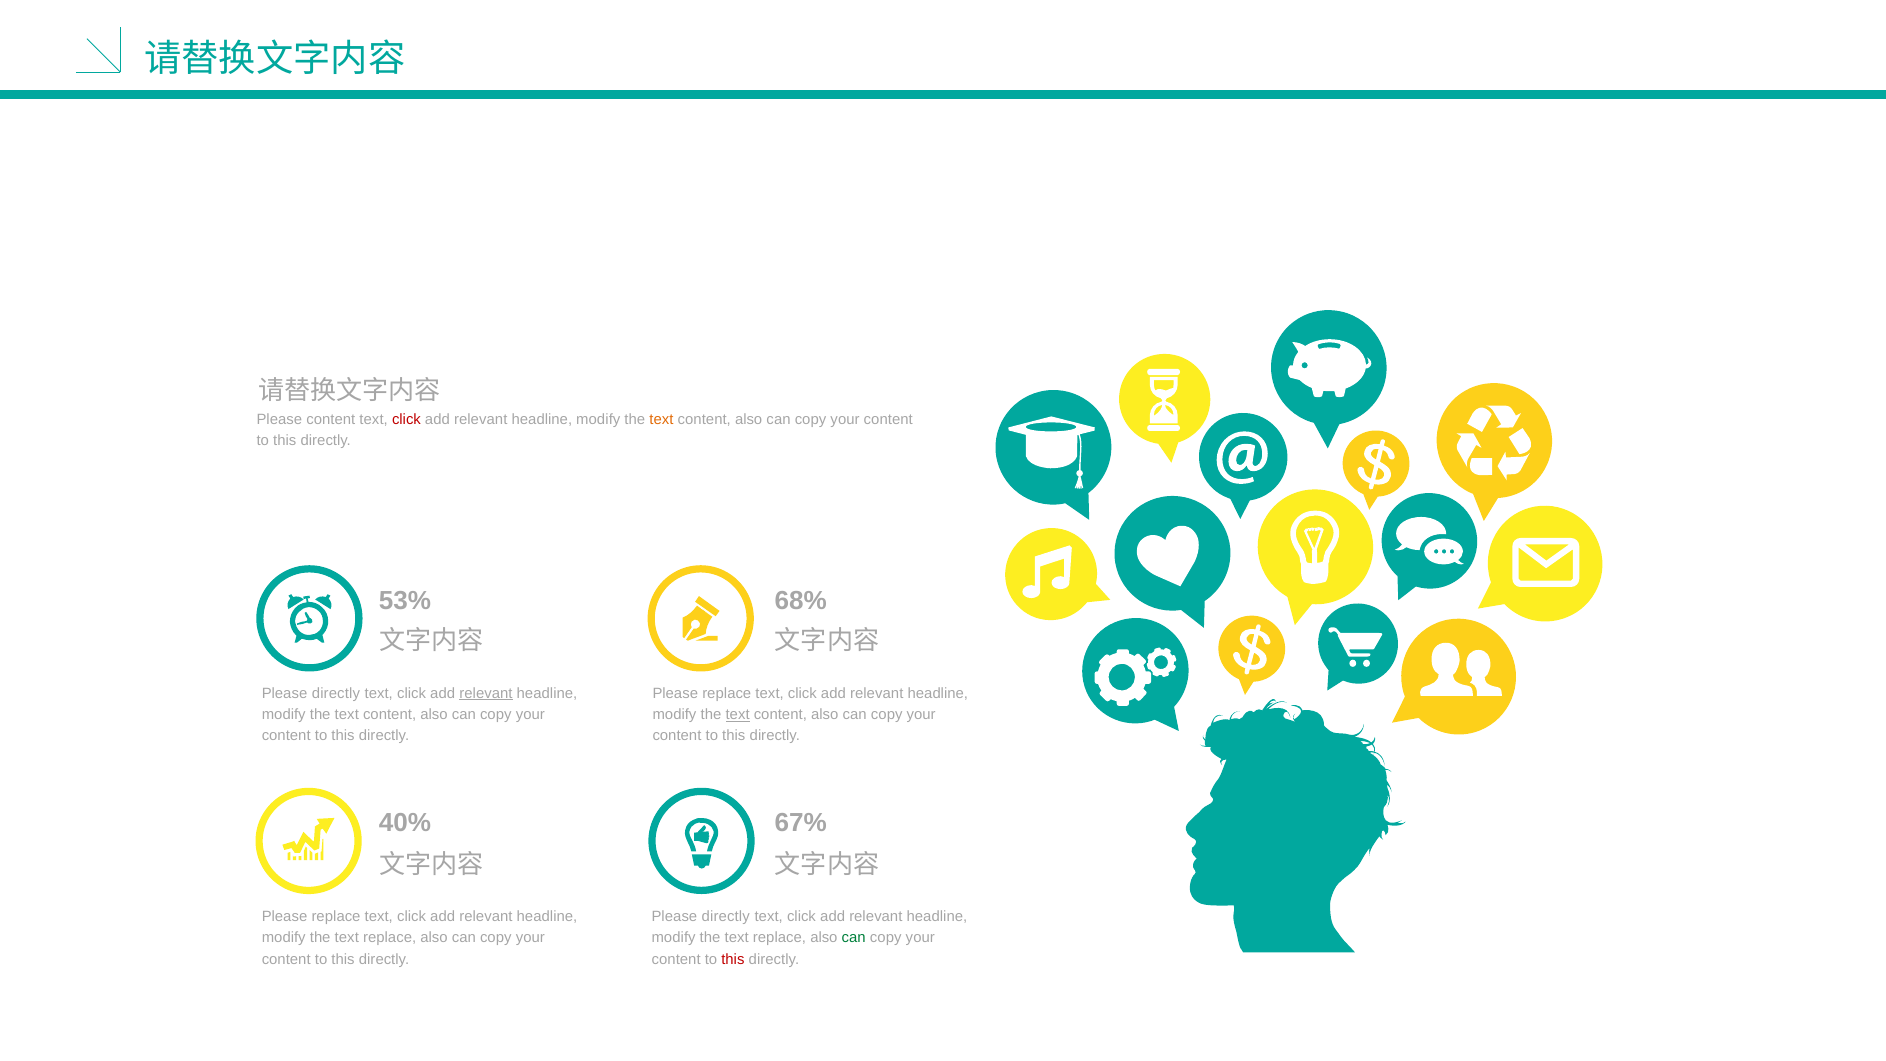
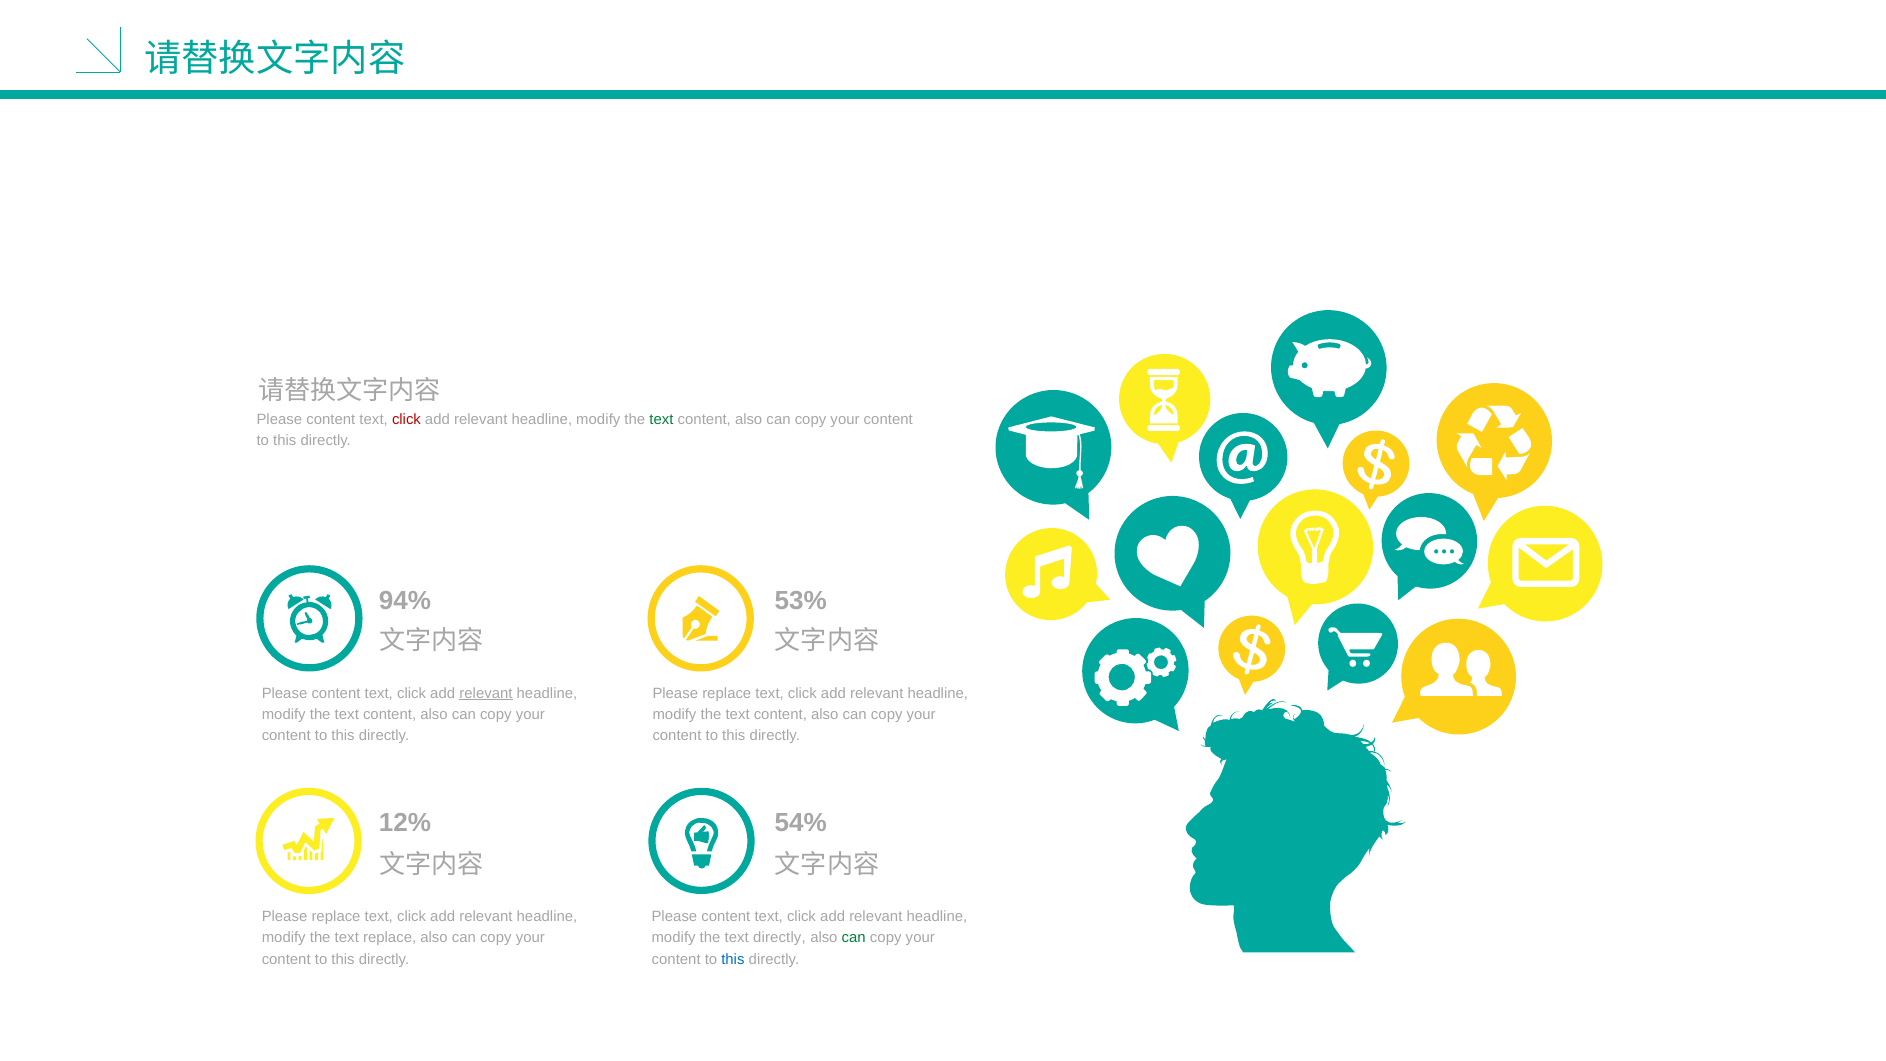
text colour: orange -> green (661, 419)
53%: 53% -> 94% (405, 601)
68%: 68% -> 53% (801, 601)
directly: directly -> content (336, 693)
text underline: present -> none (738, 714)
40%: 40% -> 12% (405, 823)
67%: 67% -> 54% (801, 823)
directly: directly -> content (726, 917)
replace: replace -> directly (779, 938)
this colour: red -> blue (733, 959)
